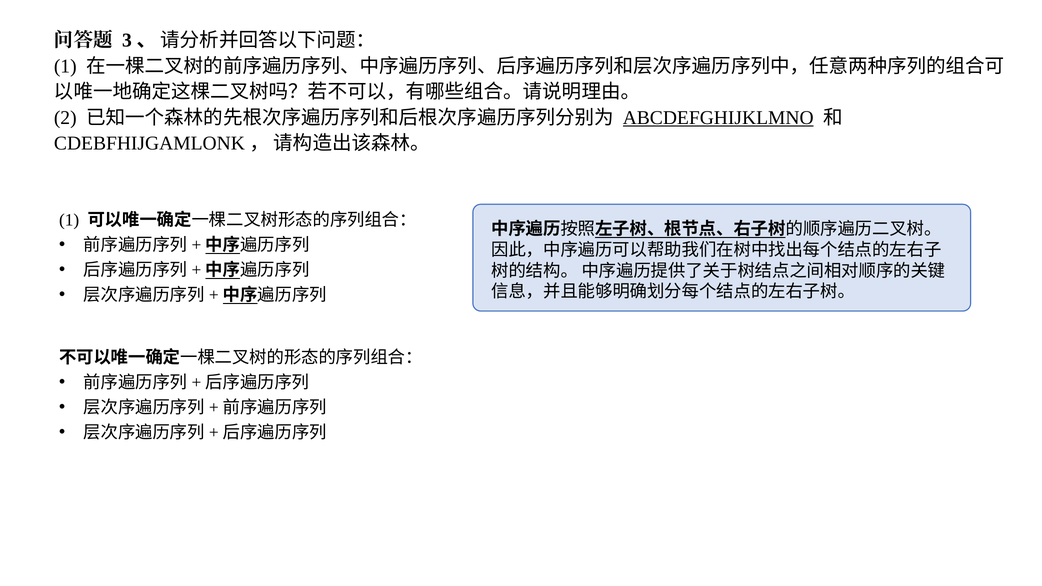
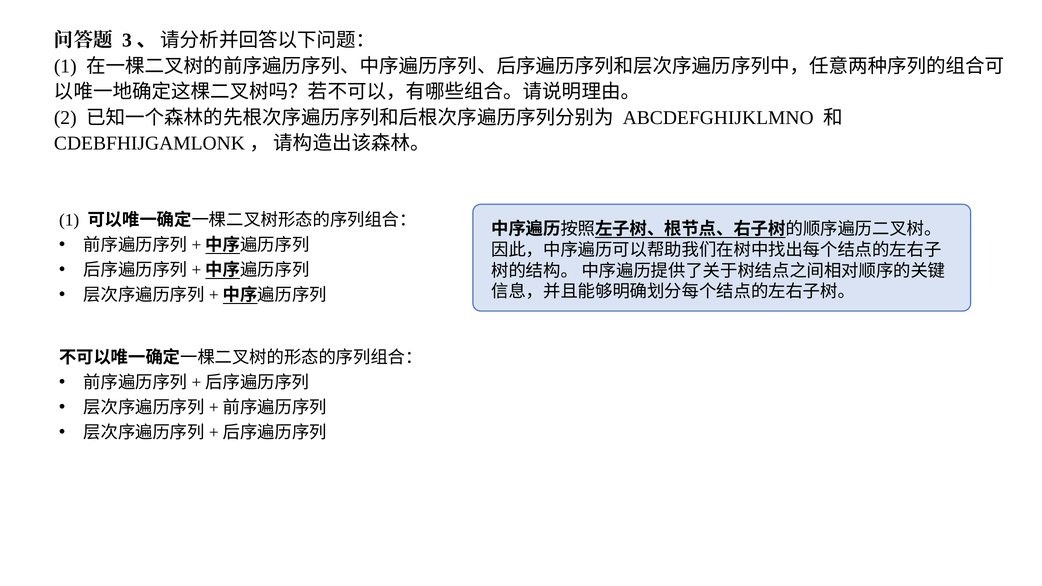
ABCDEFGHIJKLMNO underline: present -> none (718, 118)
